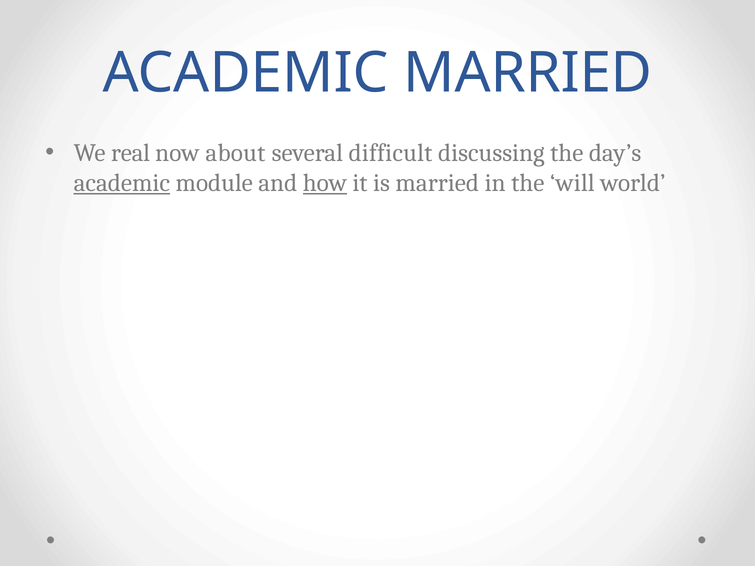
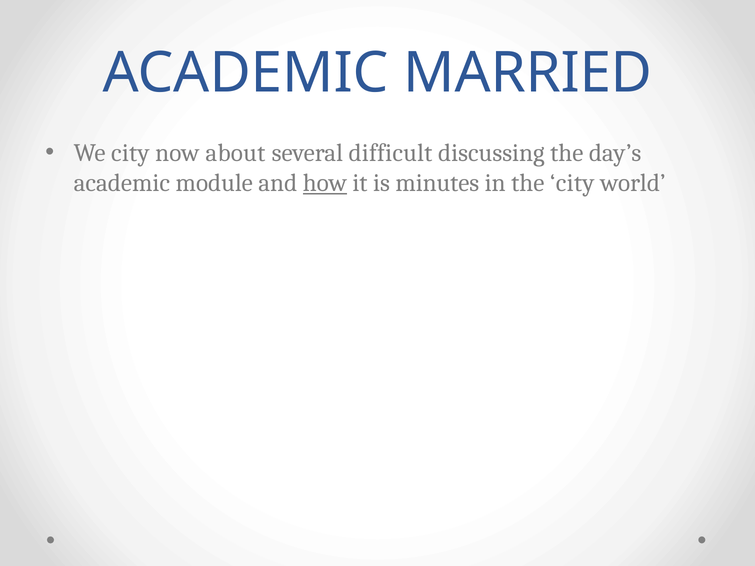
We real: real -> city (130, 153)
academic underline: present -> none (122, 183)
is married: married -> minutes (437, 183)
the will: will -> city (572, 183)
